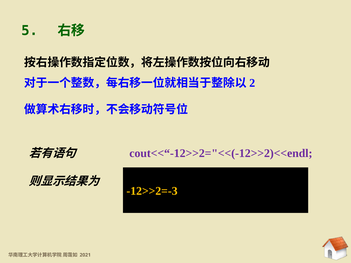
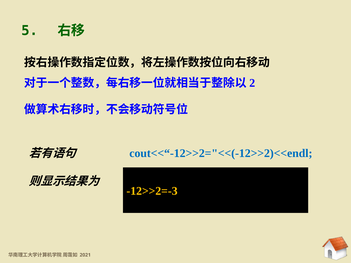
cout<<“-12>>2="<<(-12>>2)<<endl colour: purple -> blue (221, 153)
